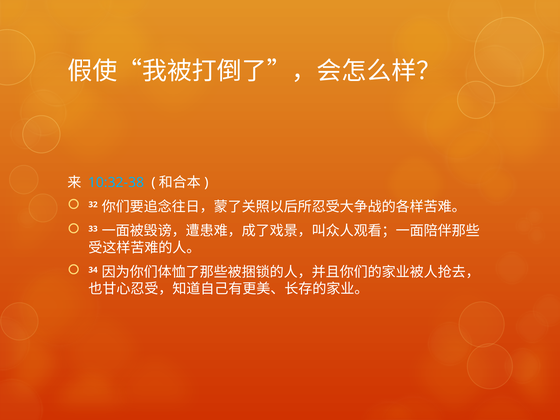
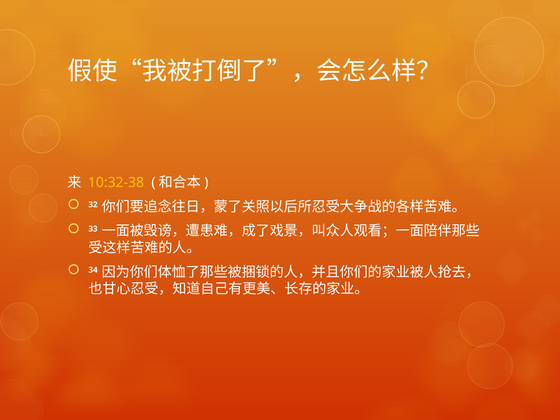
10:32-38 colour: light blue -> yellow (116, 182)
